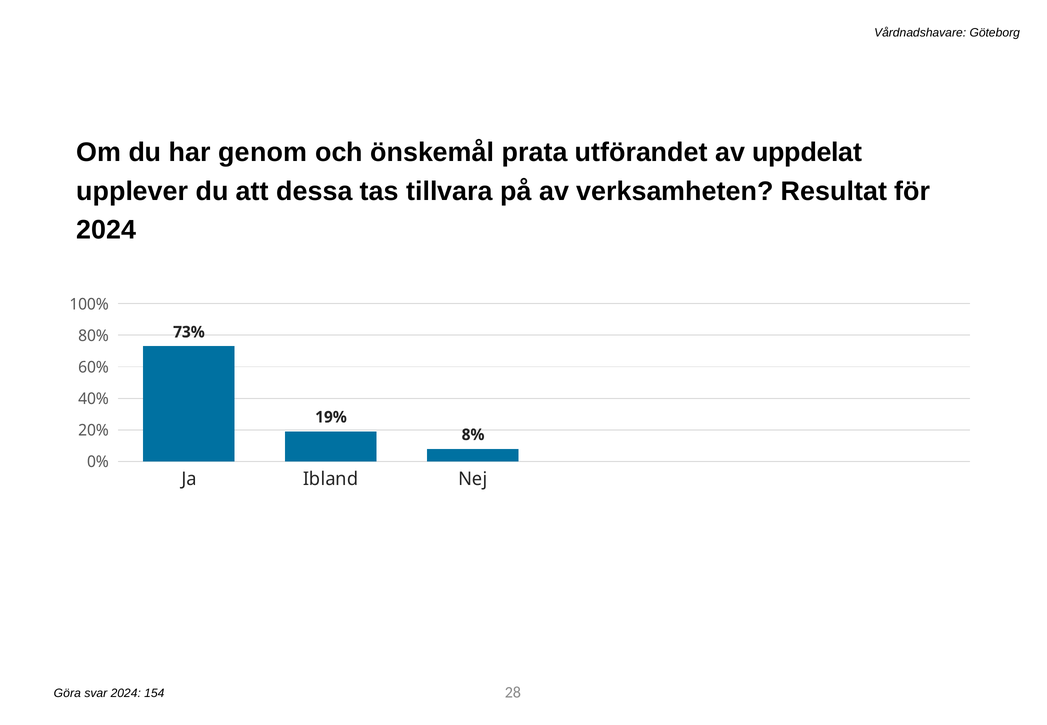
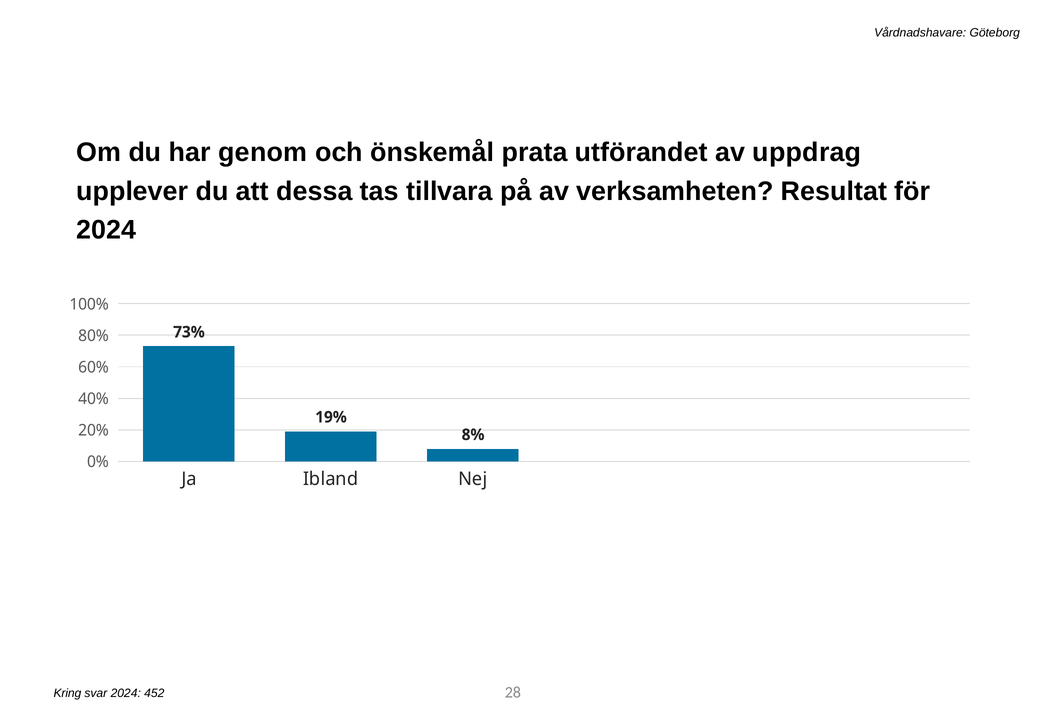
uppdelat: uppdelat -> uppdrag (807, 153)
Göra: Göra -> Kring (67, 693)
154: 154 -> 452 (154, 693)
